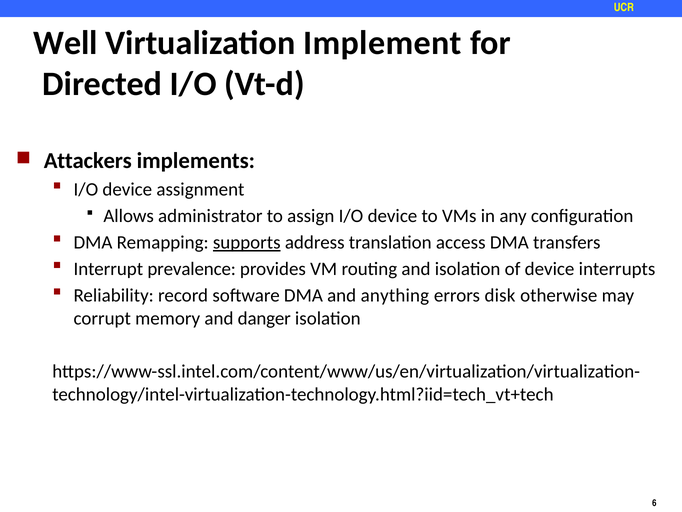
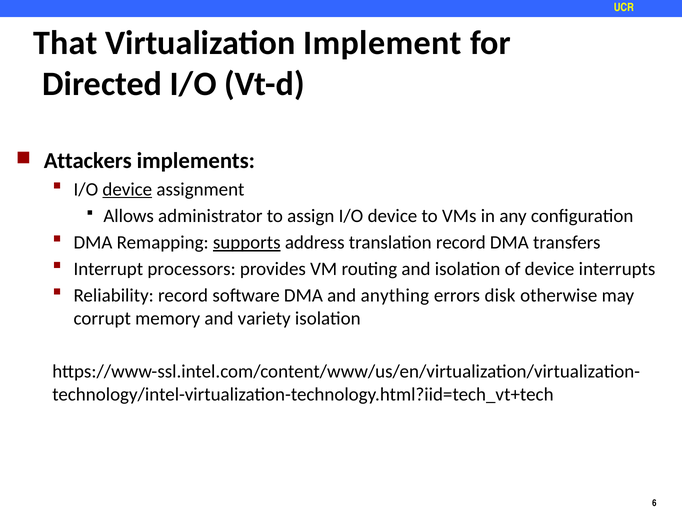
Well: Well -> That (65, 43)
device underline: none -> present (127, 189)
translation access: access -> record (461, 242)
prevalence: prevalence -> processors (192, 269)
danger: danger -> variety (264, 318)
